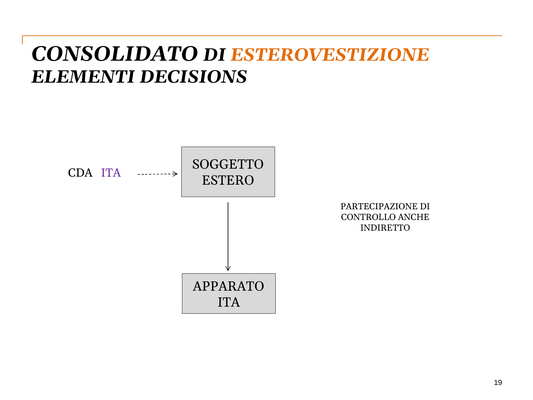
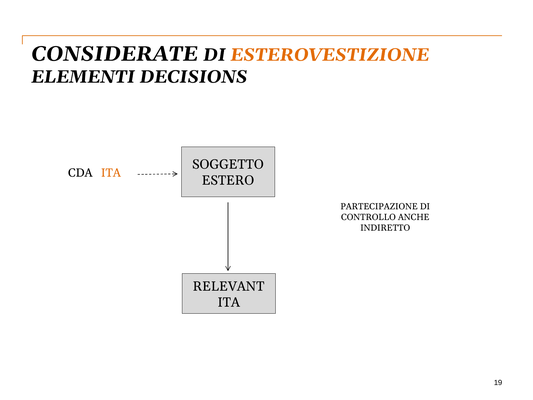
CONSOLIDATO: CONSOLIDATO -> CONSIDERATE (114, 54)
ITA colour: purple -> orange (111, 173)
APPARATO: APPARATO -> RELEVANT (229, 286)
